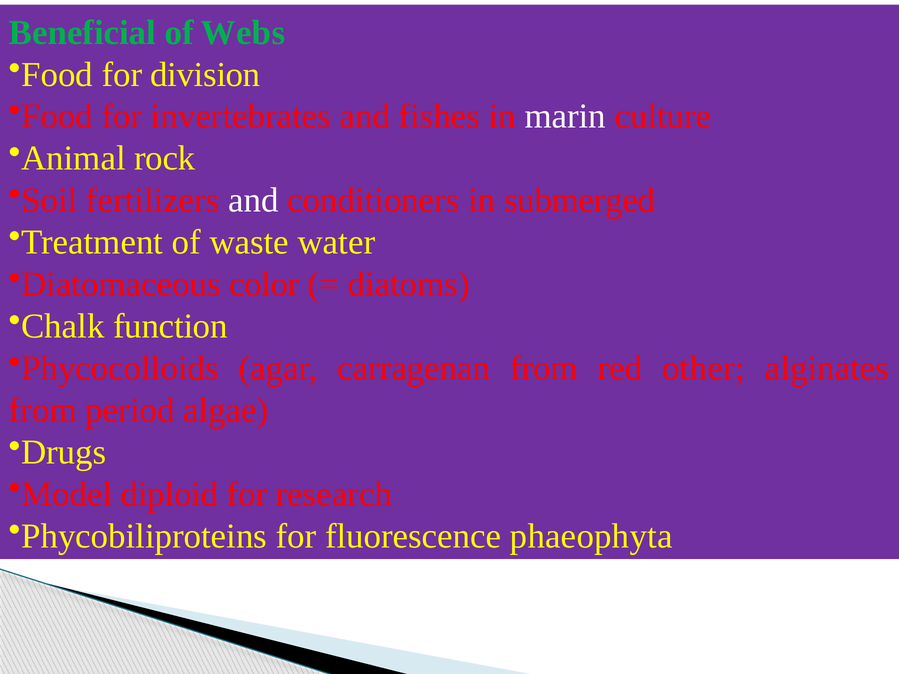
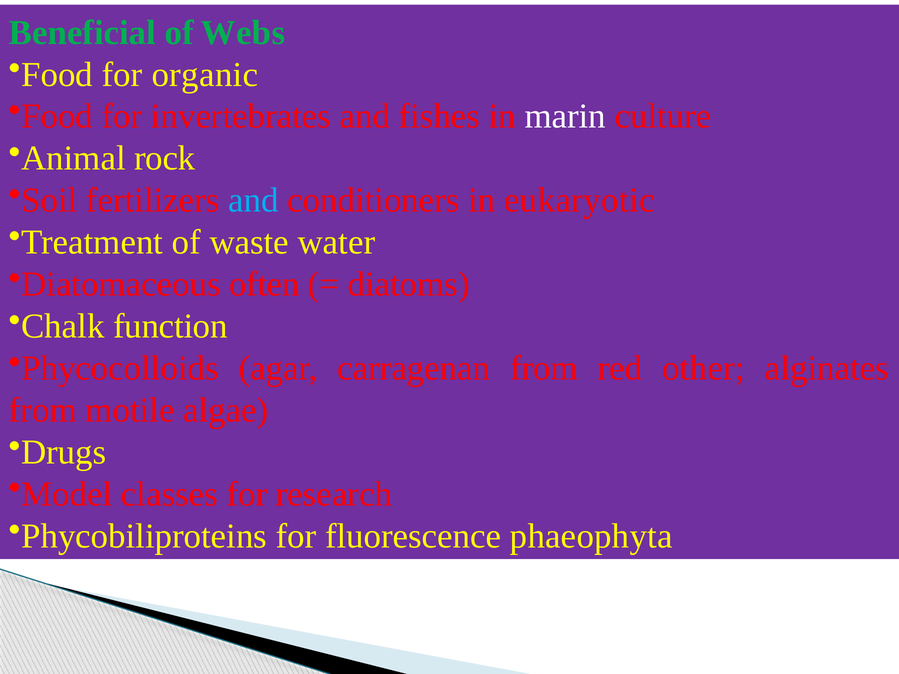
division: division -> organic (205, 75)
and colour: white -> light blue (253, 200)
submerged: submerged -> eukaryotic (579, 200)
color: color -> often (264, 284)
period: period -> motile (130, 410)
diploid: diploid -> classes (169, 494)
